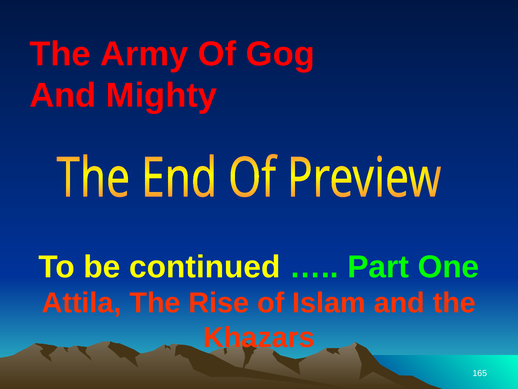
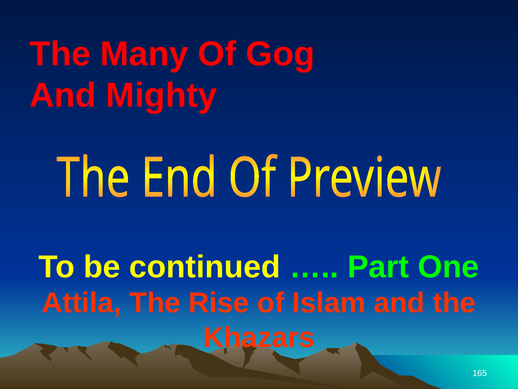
Army: Army -> Many (144, 54)
